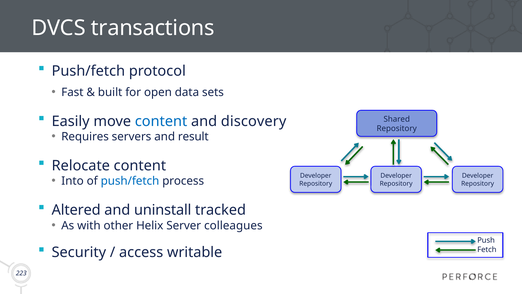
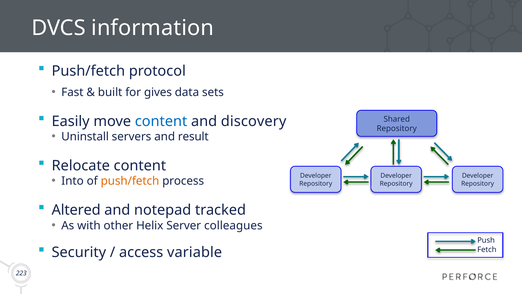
transactions: transactions -> information (153, 28)
open: open -> gives (158, 92)
Requires: Requires -> Uninstall (85, 137)
push/fetch colour: blue -> orange (130, 181)
uninstall: uninstall -> notepad (163, 210)
writable: writable -> variable (195, 252)
